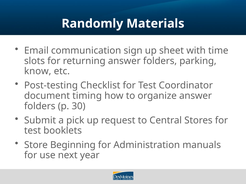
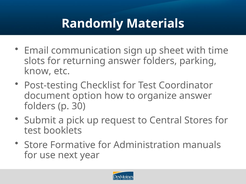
timing: timing -> option (87, 96)
Beginning: Beginning -> Formative (73, 145)
